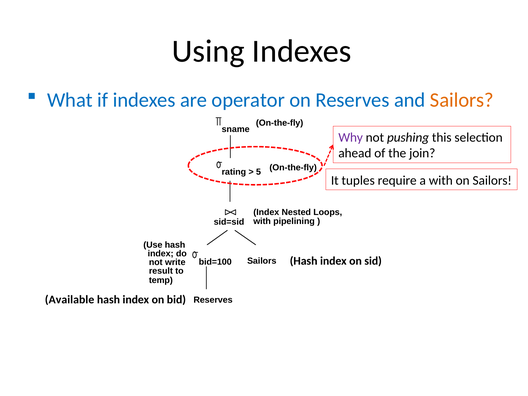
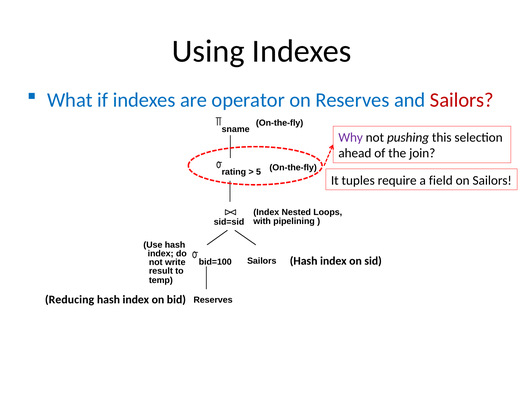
Sailors colour: orange -> red (462, 100)
a with: with -> field (441, 180)
Available: Available -> Reducing (70, 299)
